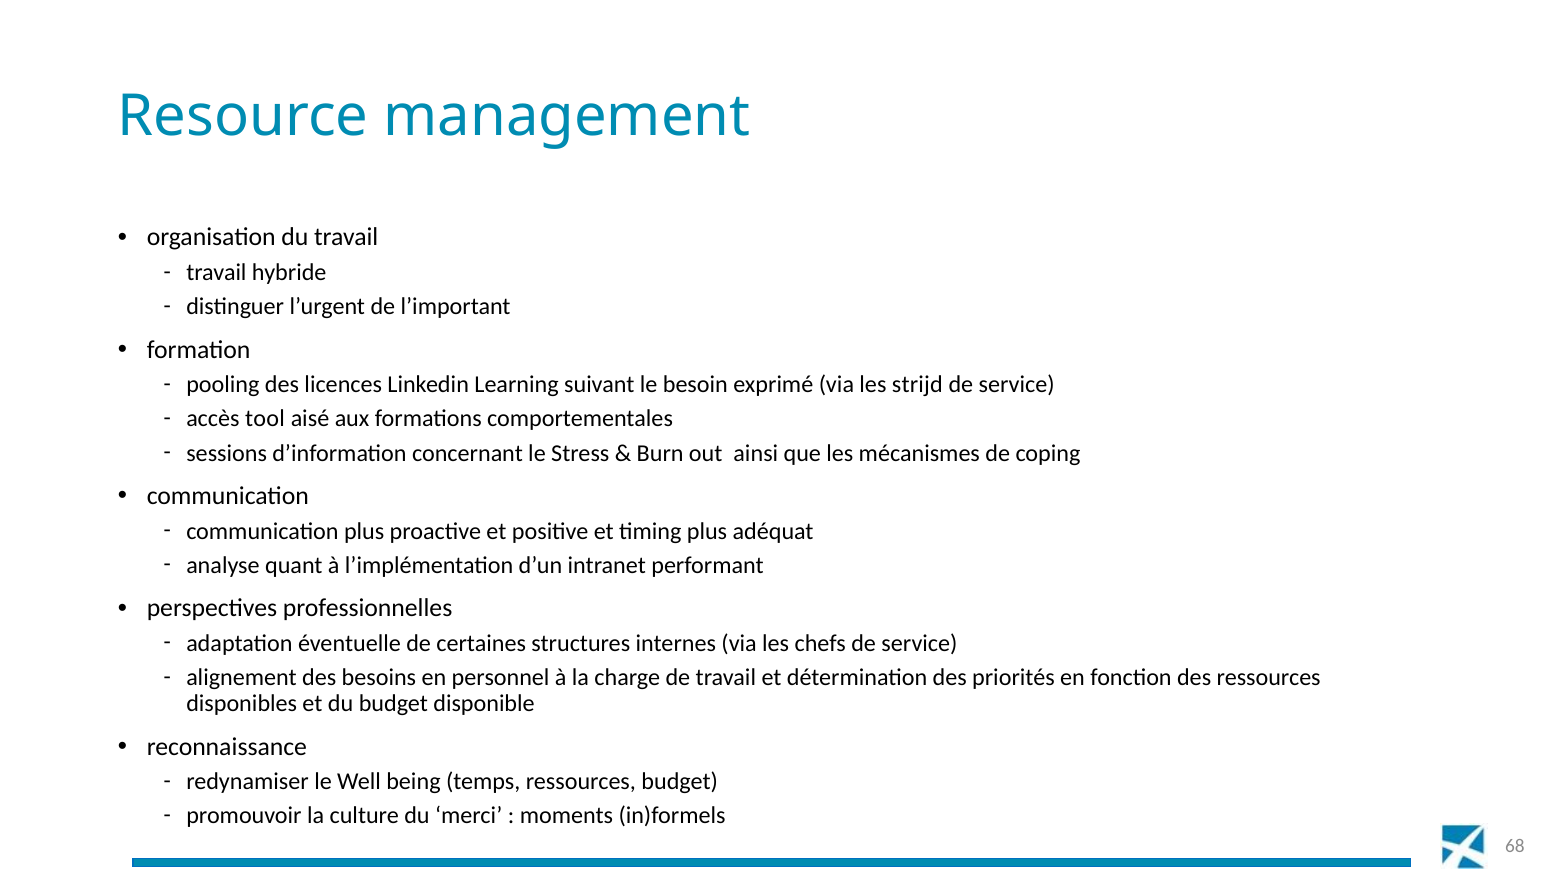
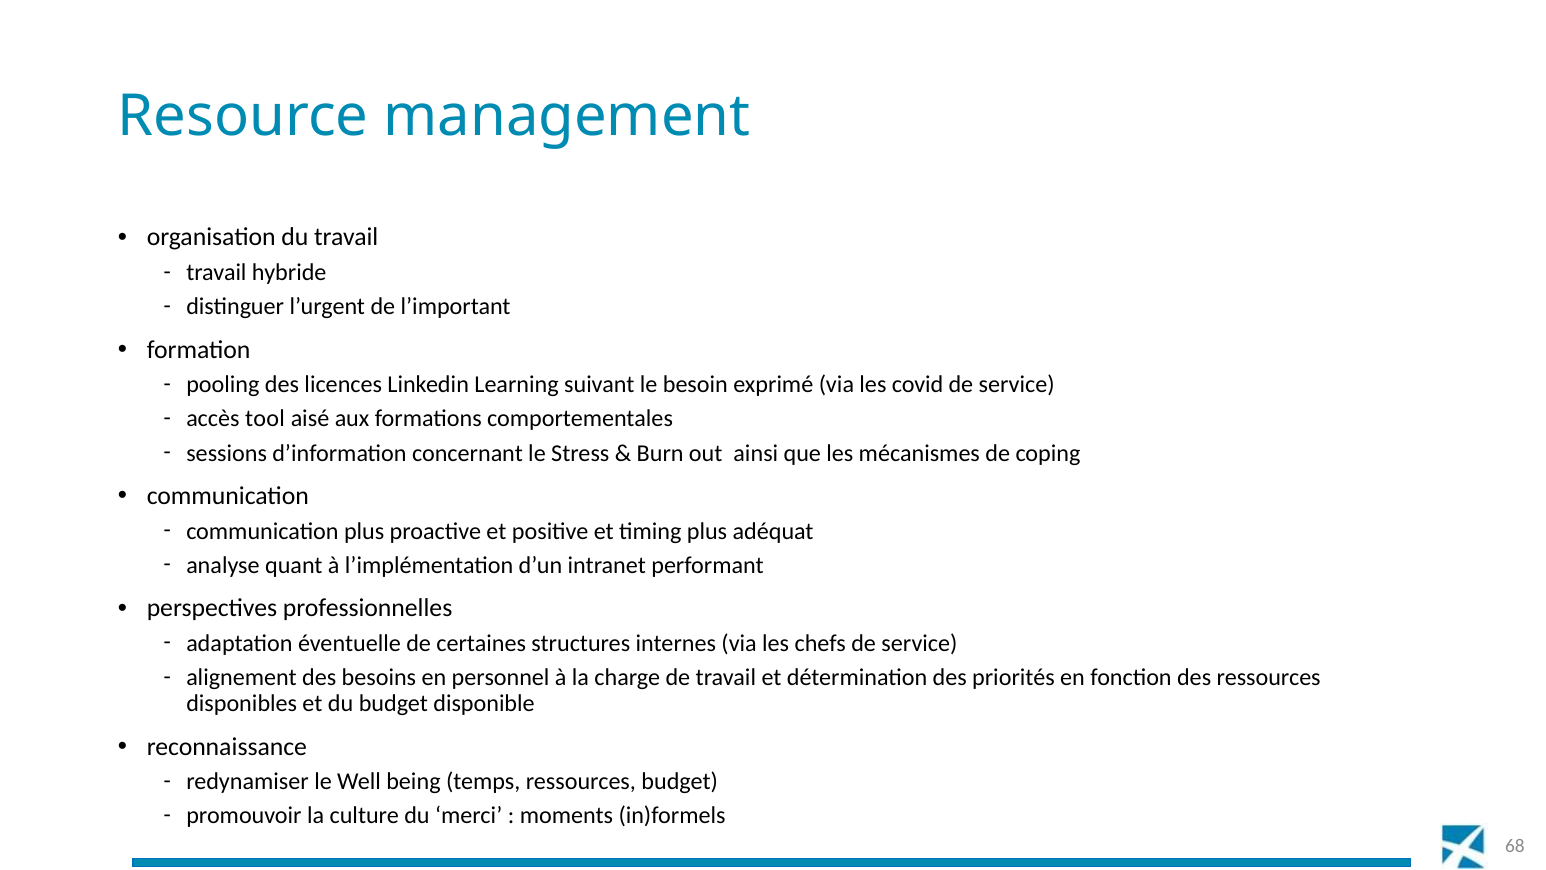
strijd: strijd -> covid (918, 385)
